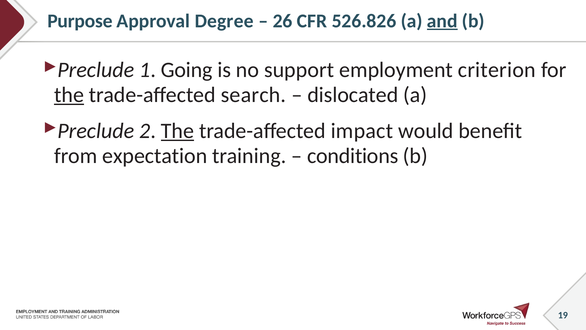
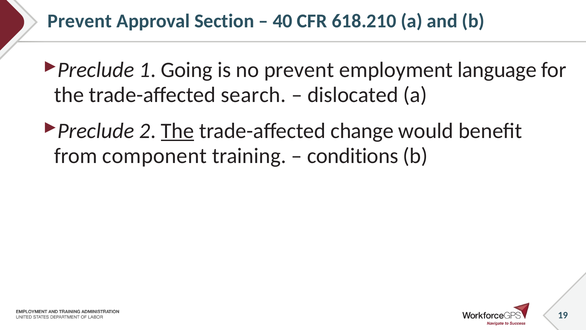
Purpose: Purpose -> Prevent (80, 21)
Degree: Degree -> Section (224, 21)
26: 26 -> 40 (283, 21)
526.826: 526.826 -> 618.210 (364, 21)
and underline: present -> none (442, 21)
no support: support -> prevent (299, 70)
criterion: criterion -> language (497, 70)
the underline: present -> none (69, 95)
impact: impact -> change (362, 131)
expectation: expectation -> component (155, 156)
